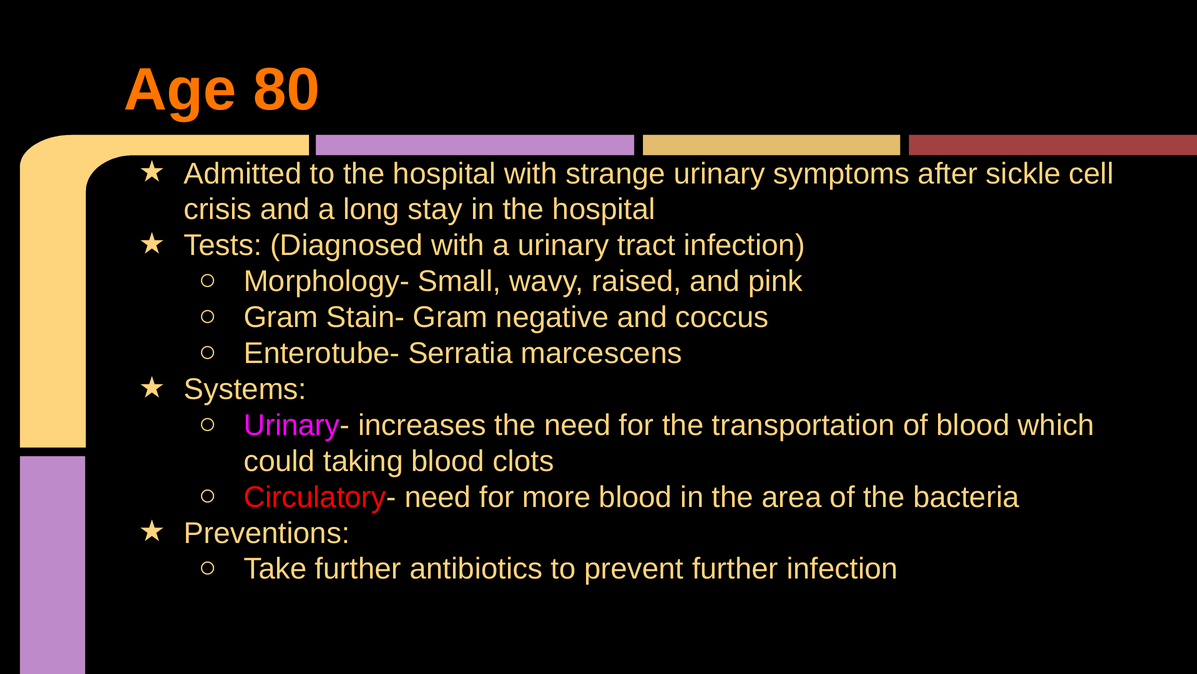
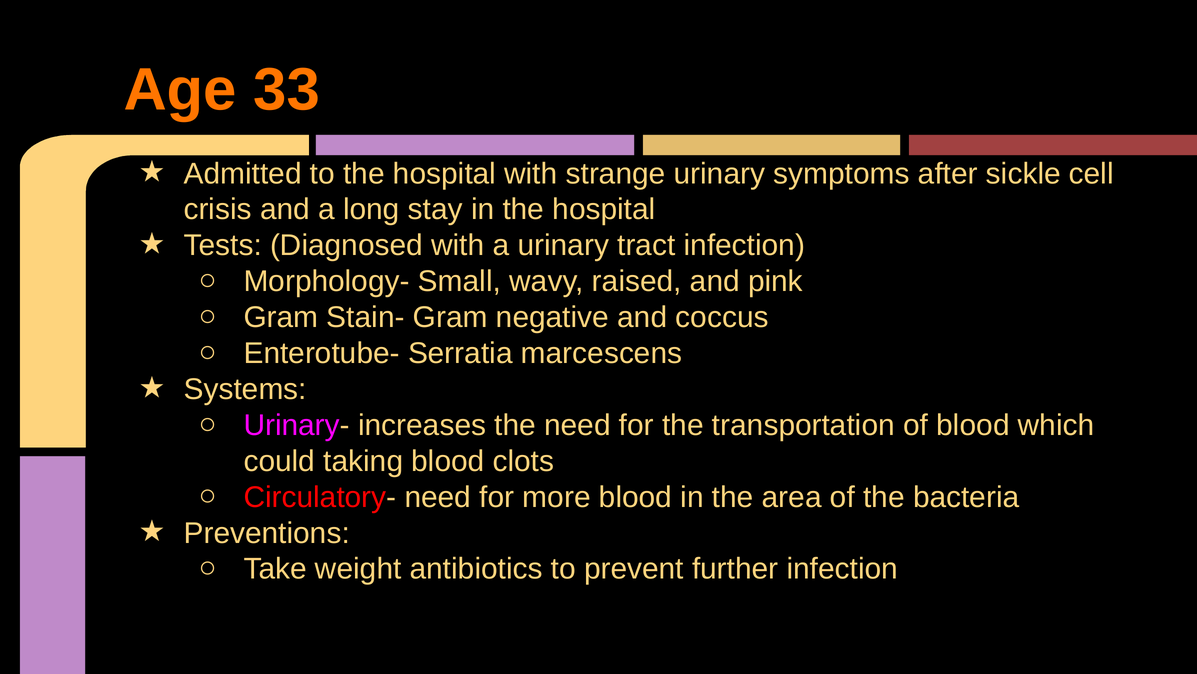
80: 80 -> 33 (287, 90)
Take further: further -> weight (358, 569)
